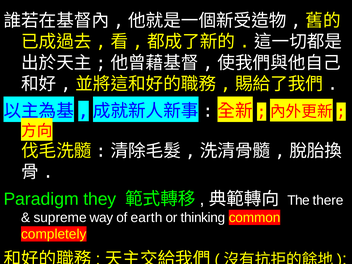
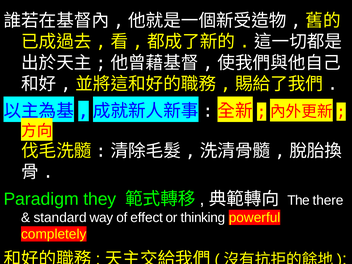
supreme: supreme -> standard (60, 218)
earth: earth -> effect (147, 218)
common: common -> powerful (255, 218)
